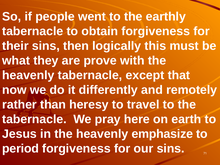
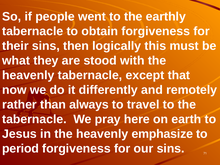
prove: prove -> stood (100, 61)
heresy: heresy -> always (89, 105)
